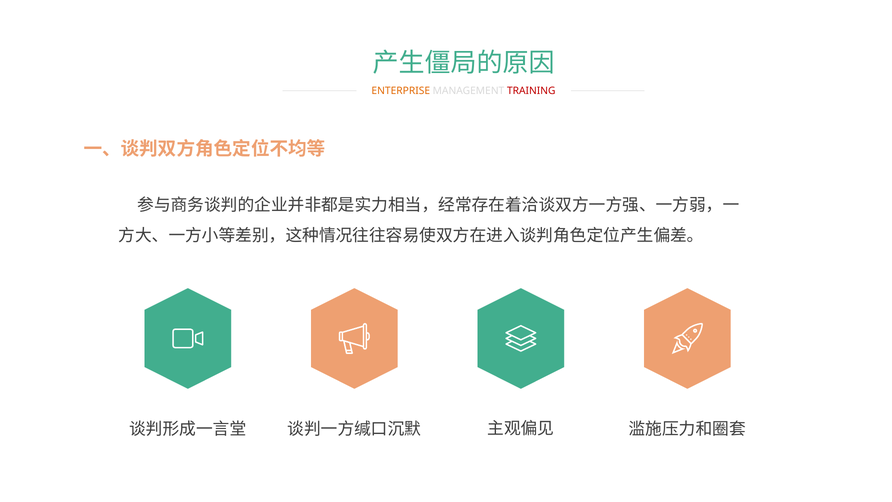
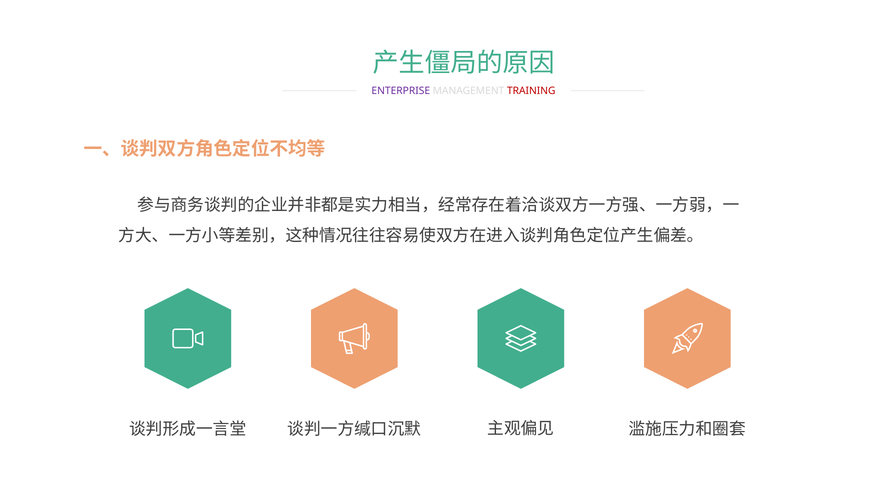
ENTERPRISE colour: orange -> purple (401, 91)
